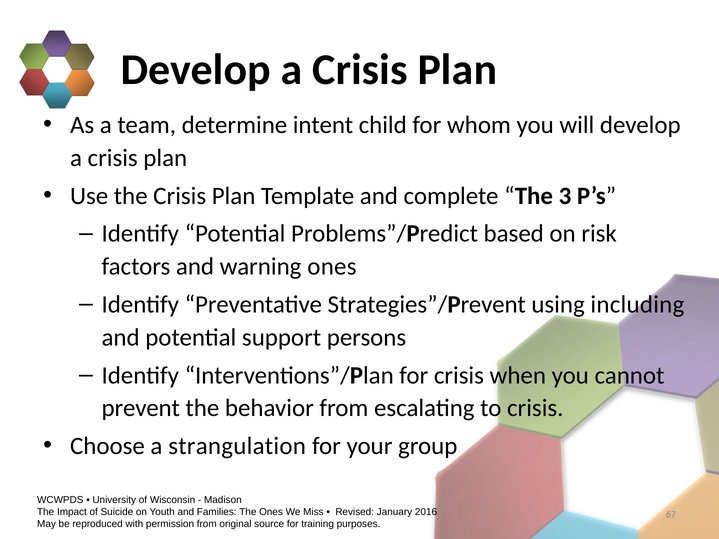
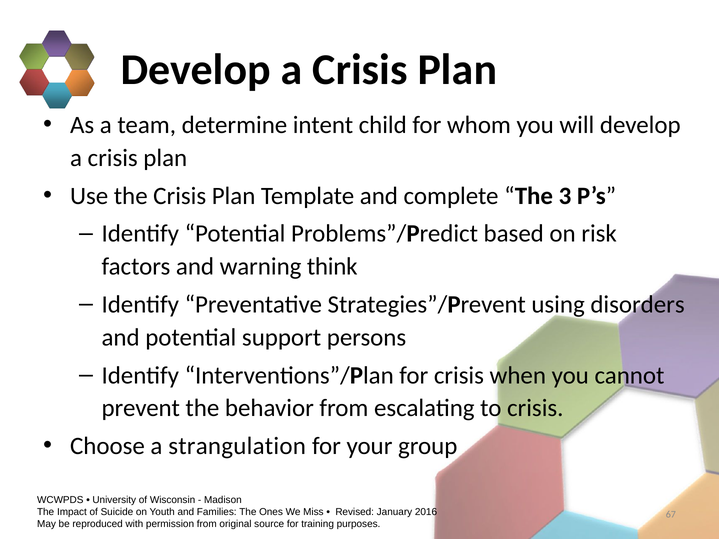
warning ones: ones -> think (332, 267)
including: including -> disorders (638, 305)
